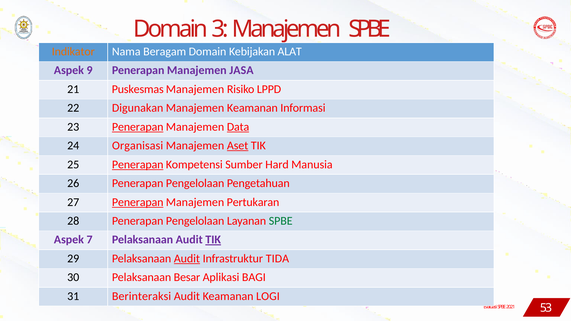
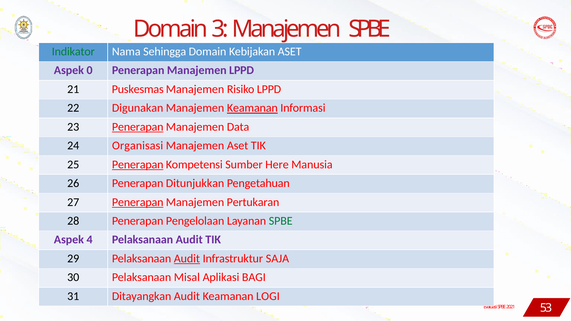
Indikator colour: orange -> green (73, 52)
Beragam: Beragam -> Sehingga (165, 52)
Kebijakan ALAT: ALAT -> ASET (290, 52)
9: 9 -> 0 (90, 70)
Manajemen JASA: JASA -> LPPD (242, 70)
Keamanan underline: none -> present (252, 108)
Data underline: present -> none (238, 127)
Aset underline: present -> none (238, 146)
Hard: Hard -> Here (277, 165)
26 Penerapan Pengelolaan: Pengelolaan -> Ditunjukkan (195, 183)
7: 7 -> 4 (90, 240)
TIK underline: present -> none (213, 240)
TIDA: TIDA -> SAJA (277, 259)
Besar: Besar -> Misal (187, 278)
Berinteraksi: Berinteraksi -> Ditayangkan (142, 296)
